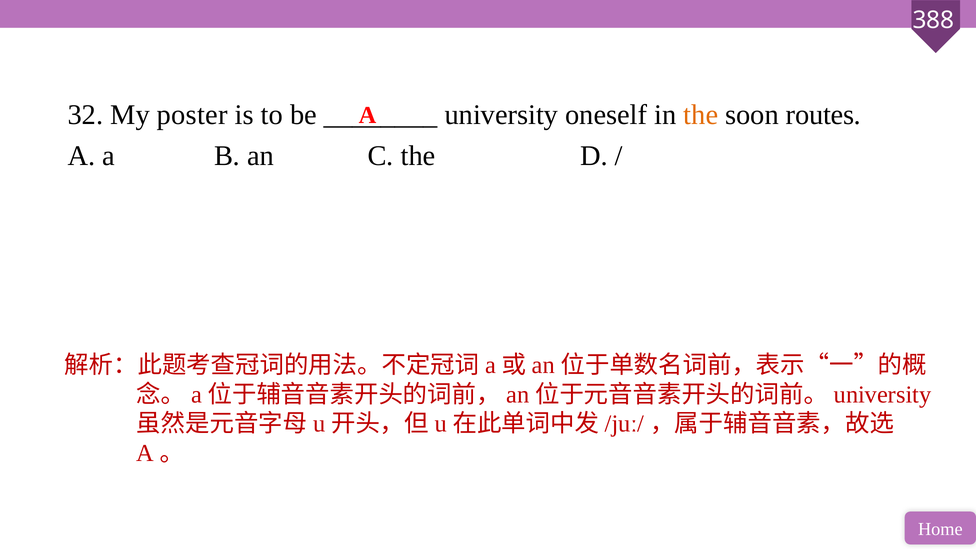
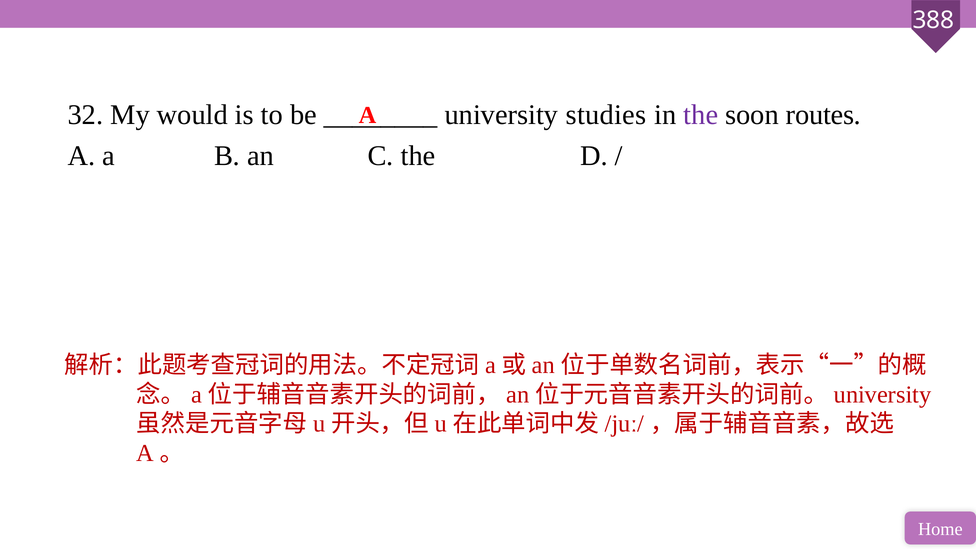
poster: poster -> would (192, 115)
oneself: oneself -> studies (606, 115)
the colour: orange -> purple (701, 115)
